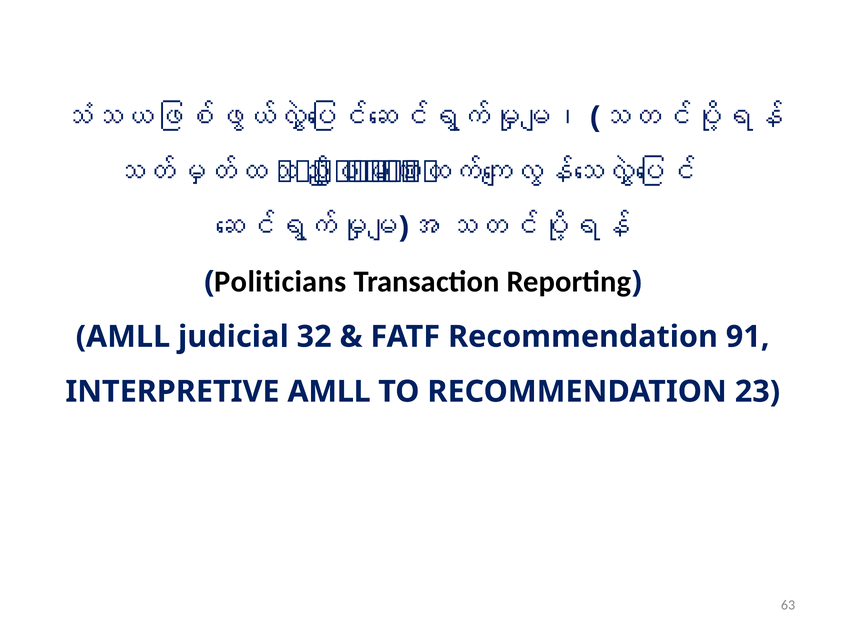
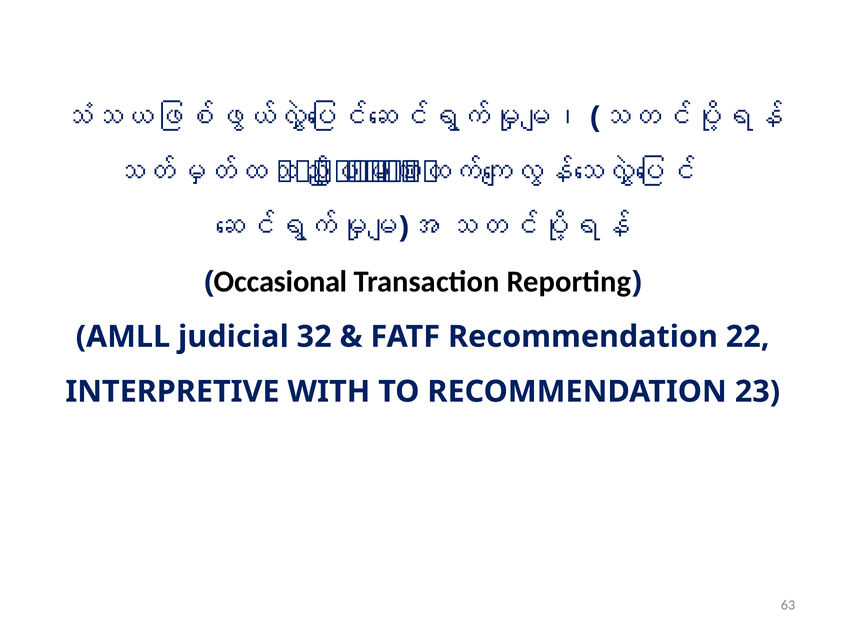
Politicians: Politicians -> Occasional (281, 282)
91: 91 -> 22 (748, 337)
INTERPRETIVE AMLL: AMLL -> WITH (329, 392)
